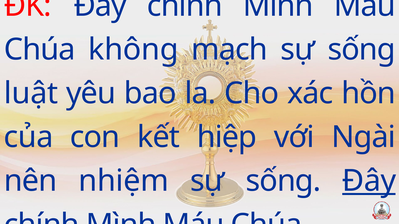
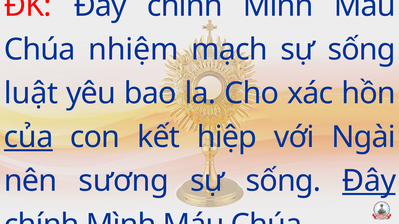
không: không -> nhiệm (133, 50)
của underline: none -> present (29, 137)
nhiệm: nhiệm -> sương (124, 181)
